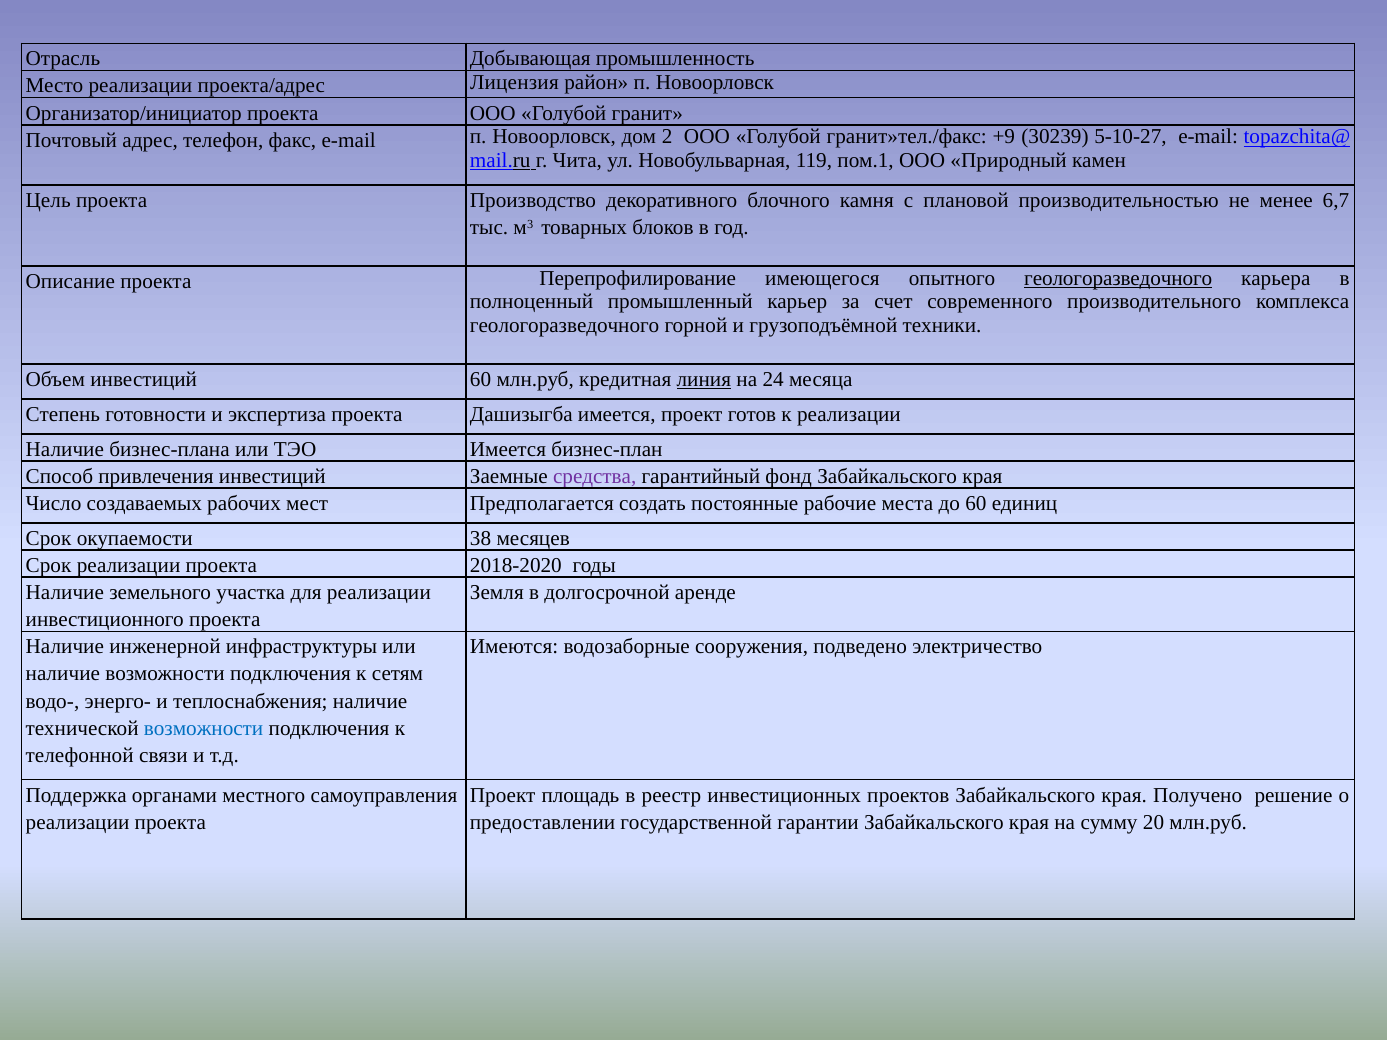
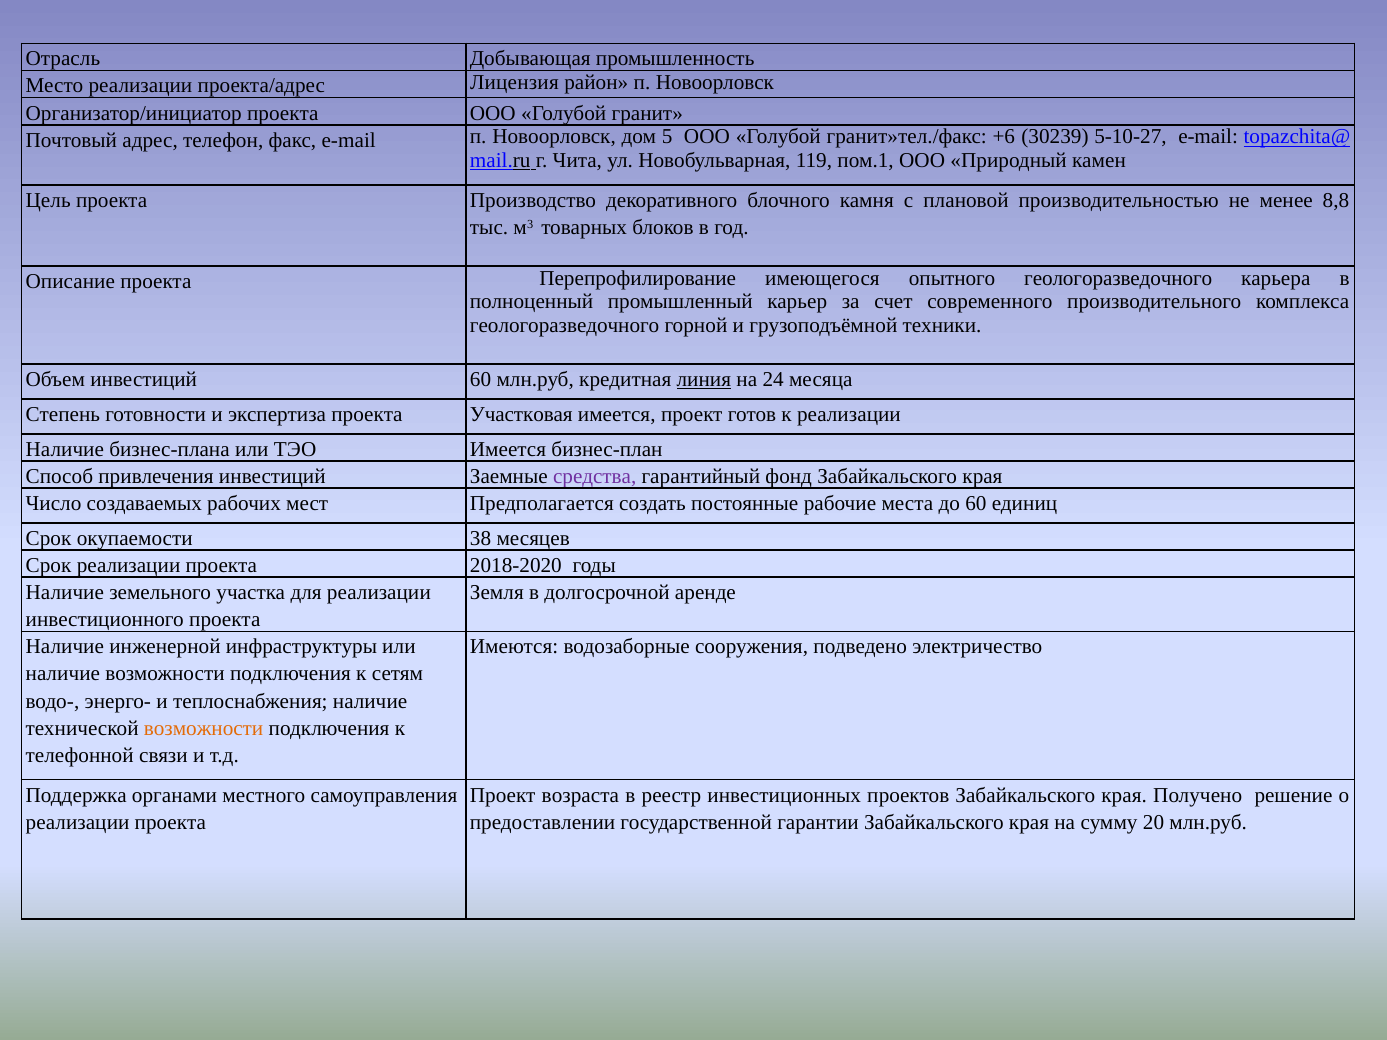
2: 2 -> 5 (667, 137)
+9: +9 -> +6 (1004, 137)
6,7: 6,7 -> 8,8 (1336, 200)
геологоразведочного underline: present -> none (1118, 278)
Дашизыгба: Дашизыгба -> Участковая (521, 414)
возможности colour: blue -> orange (204, 728)
площадь: площадь -> возраста (580, 795)
